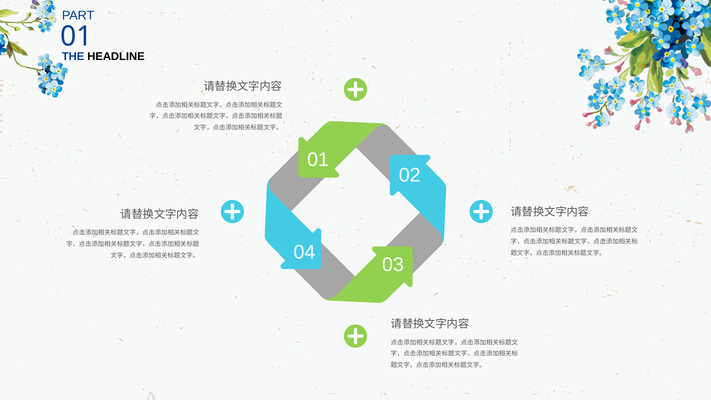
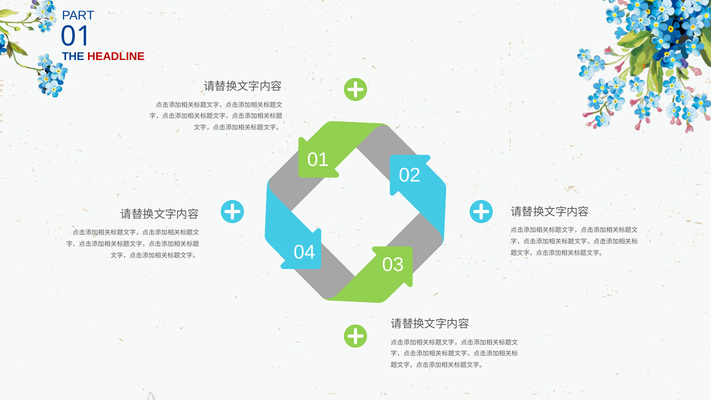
HEADLINE colour: black -> red (116, 57)
